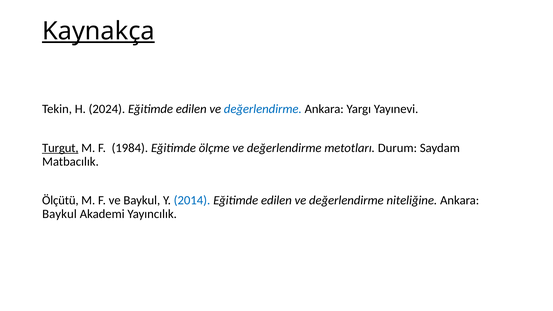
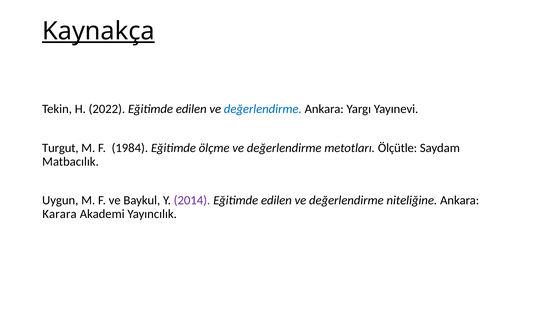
2024: 2024 -> 2022 (107, 109)
Turgut underline: present -> none (60, 148)
Durum: Durum -> Ölçütle (398, 148)
Ölçütü: Ölçütü -> Uygun (60, 200)
2014 colour: blue -> purple (192, 200)
Baykul: Baykul -> Karara (59, 214)
